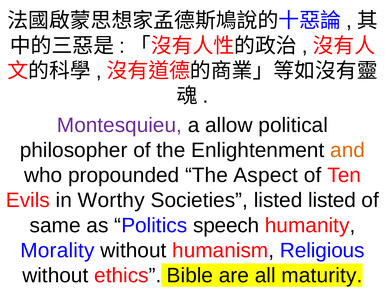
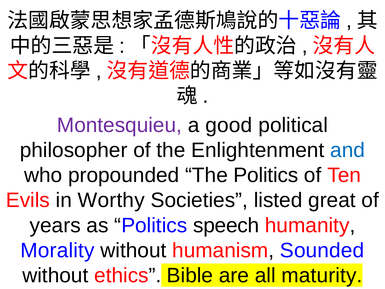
allow: allow -> good (229, 125)
and colour: orange -> blue (348, 150)
The Aspect: Aspect -> Politics (266, 175)
listed listed: listed -> great (332, 200)
same: same -> years (55, 225)
Religious: Religious -> Sounded (322, 250)
